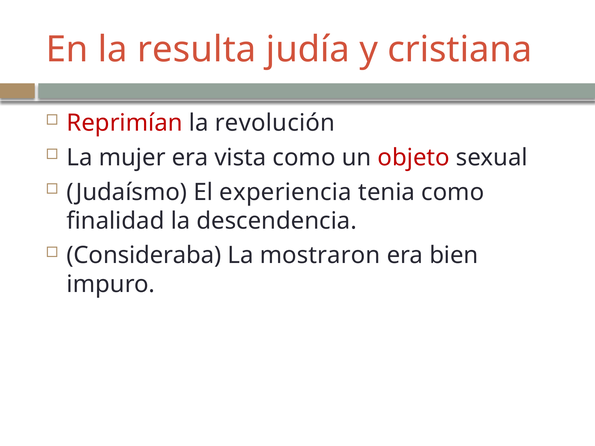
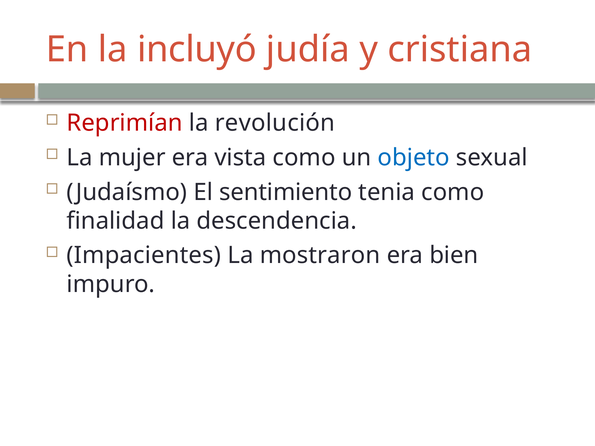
resulta: resulta -> incluyó (197, 50)
objeto colour: red -> blue (414, 158)
experiencia: experiencia -> sentimiento (286, 192)
Consideraba: Consideraba -> Impacientes (144, 256)
